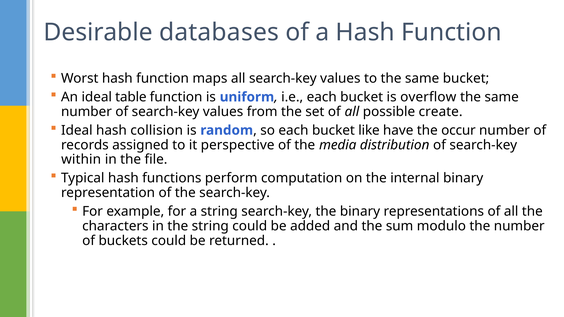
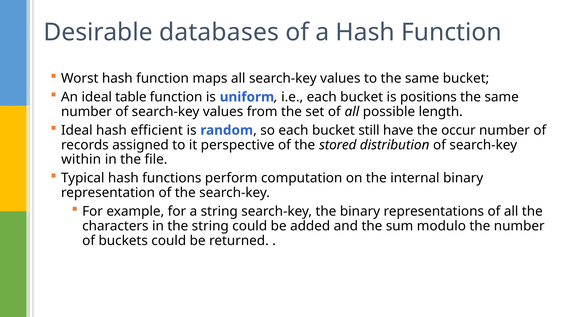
overflow: overflow -> positions (428, 97)
create: create -> length (441, 112)
collision: collision -> efficient (157, 130)
like: like -> still (369, 130)
media: media -> stored (338, 145)
